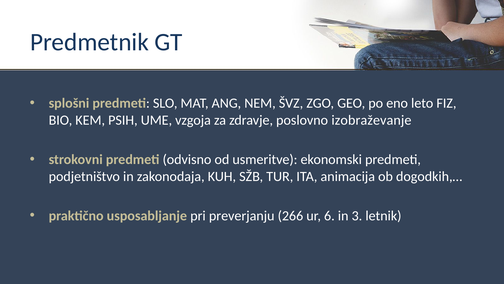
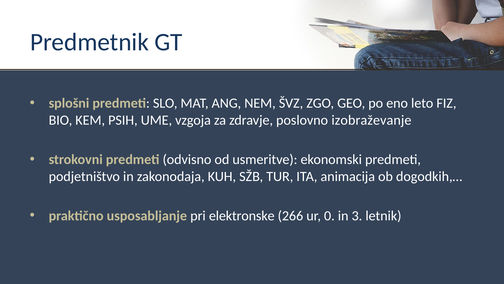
preverjanju: preverjanju -> elektronske (242, 215)
6: 6 -> 0 (329, 215)
